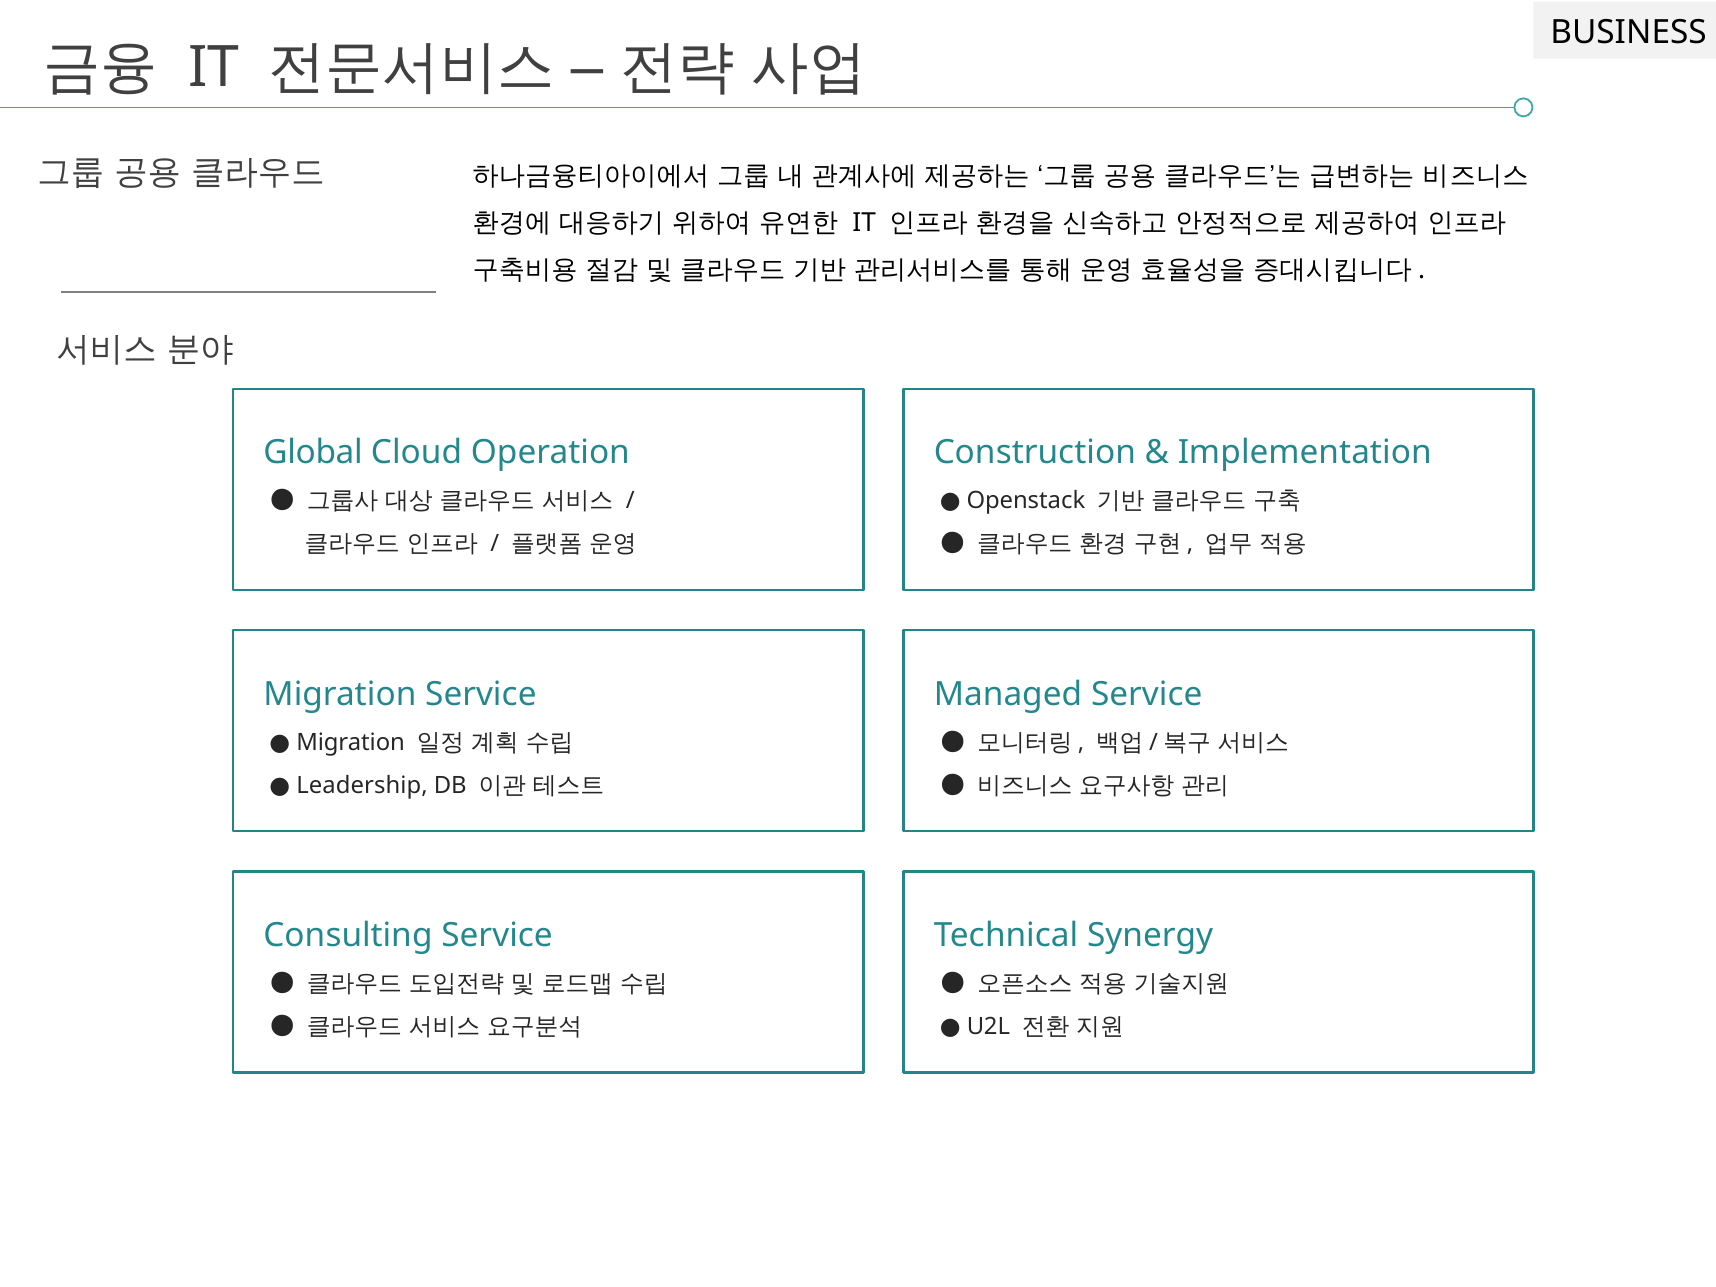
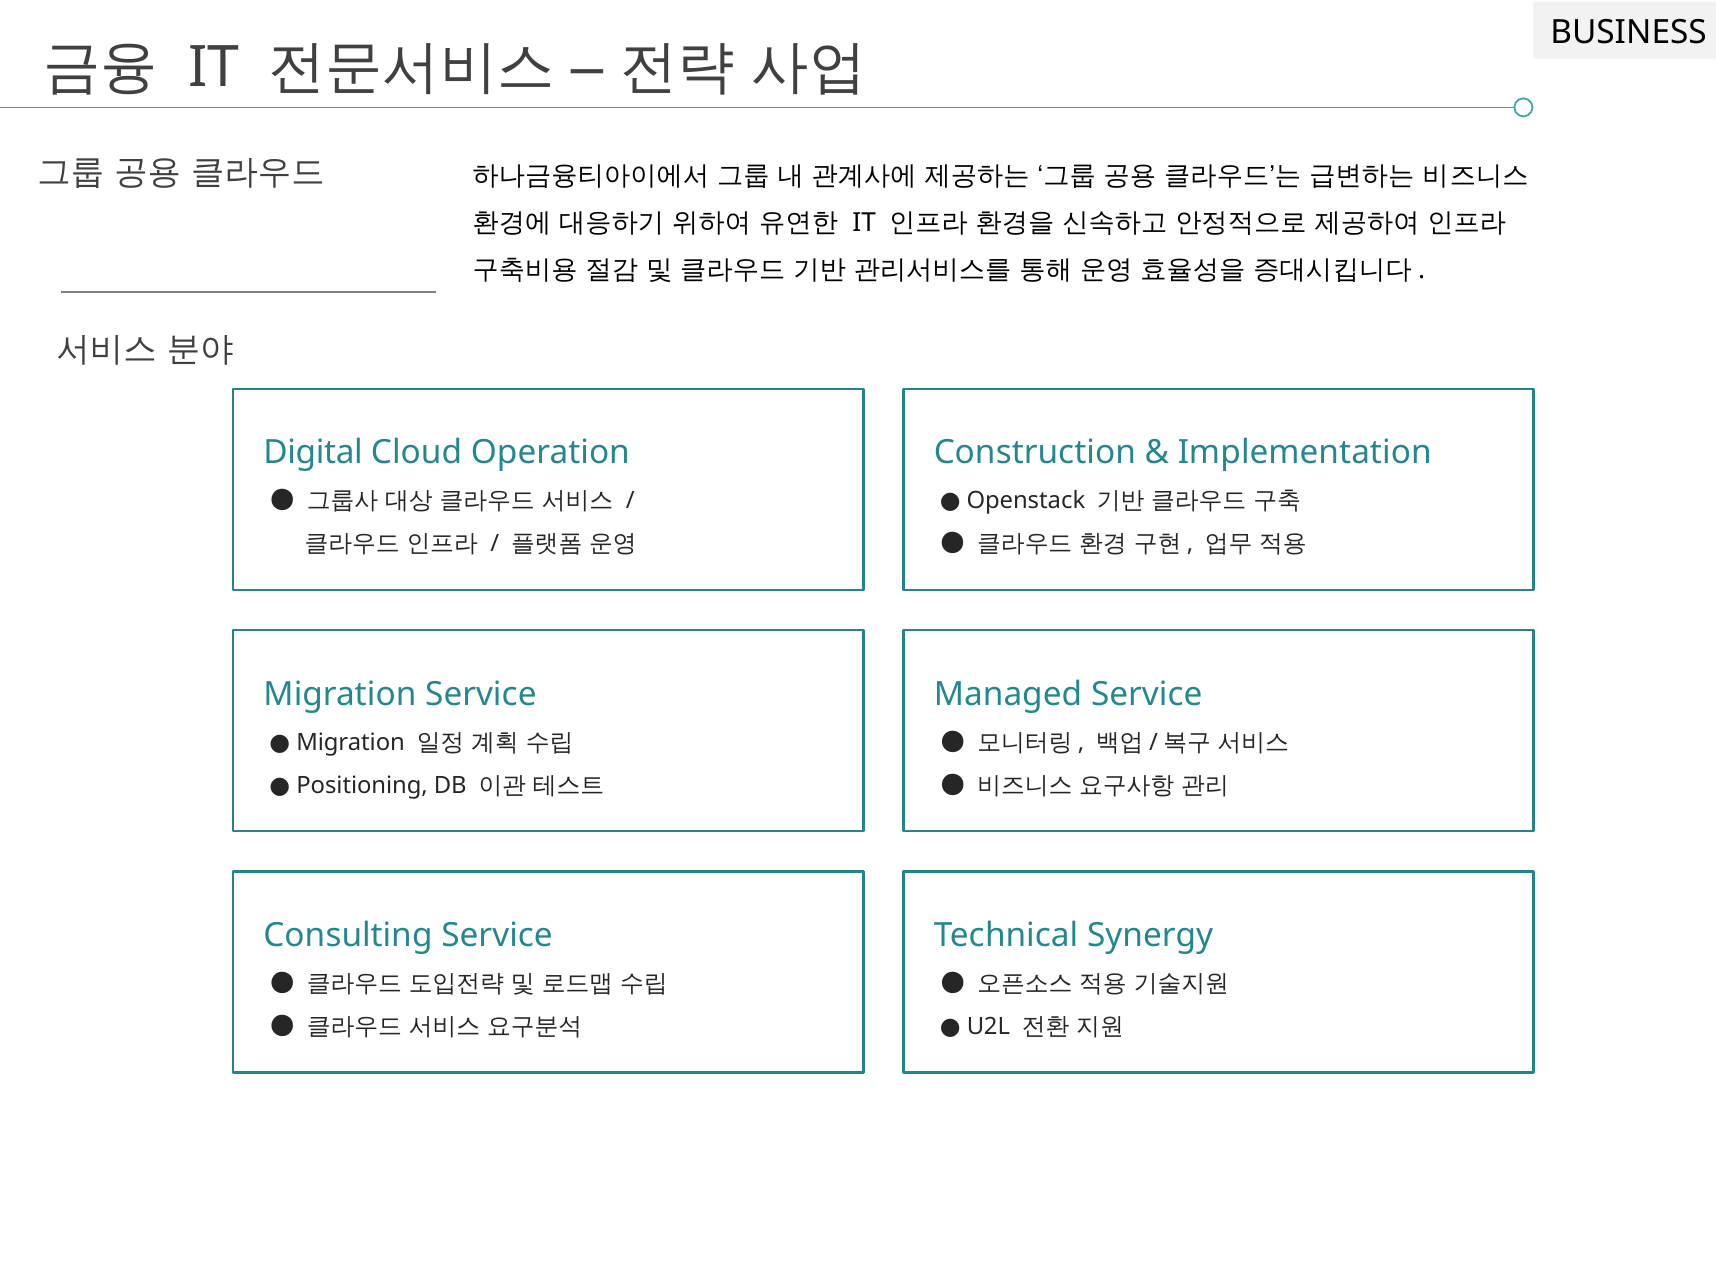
Global: Global -> Digital (313, 453)
Leadership: Leadership -> Positioning (362, 785)
